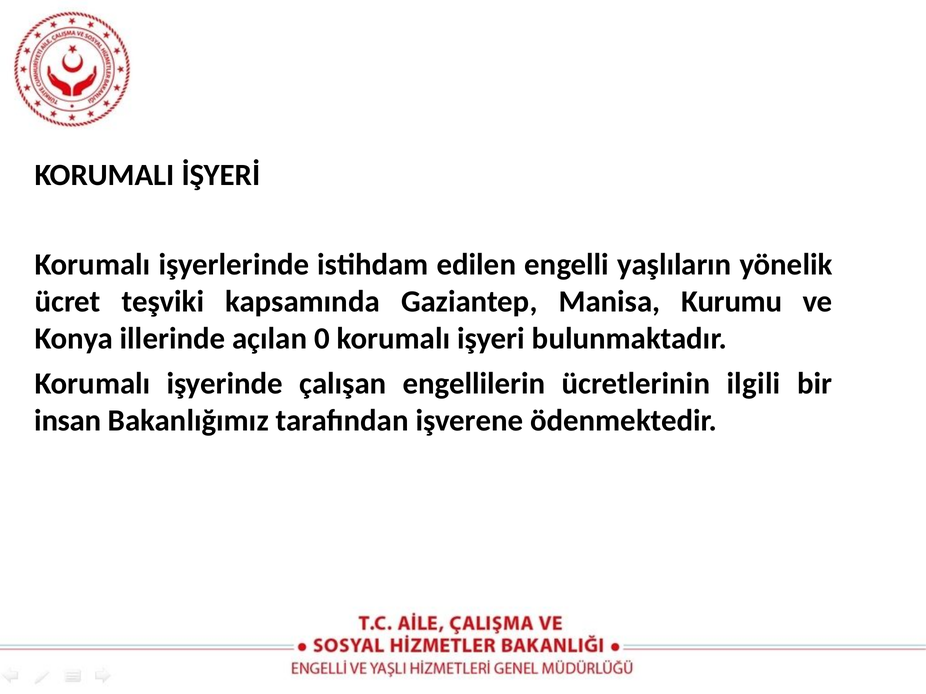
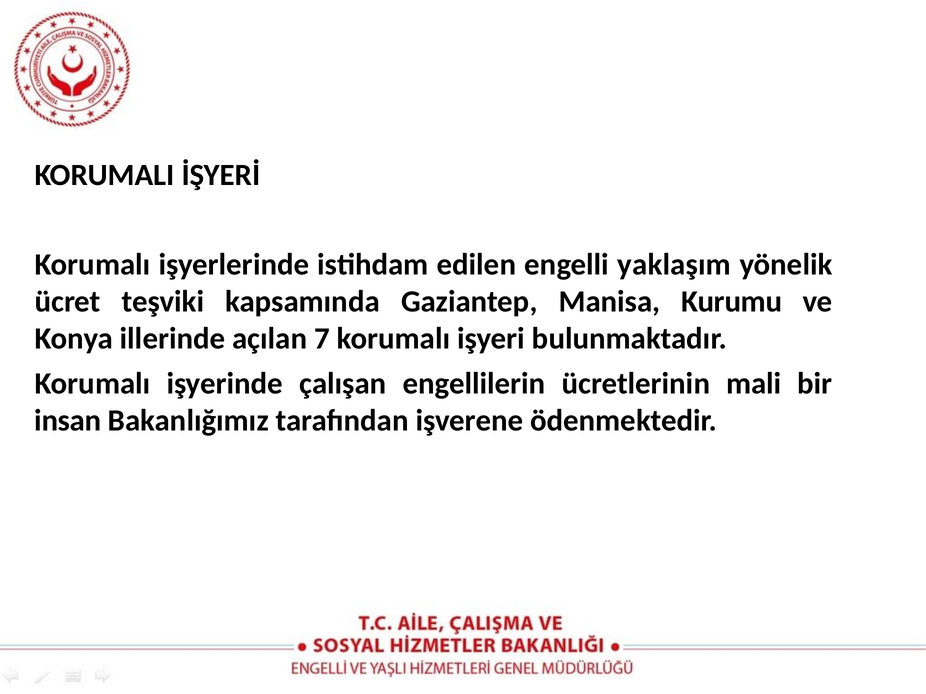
yaşlıların: yaşlıların -> yaklaşım (674, 265)
0: 0 -> 7 (322, 339)
ilgili: ilgili -> mali (754, 384)
